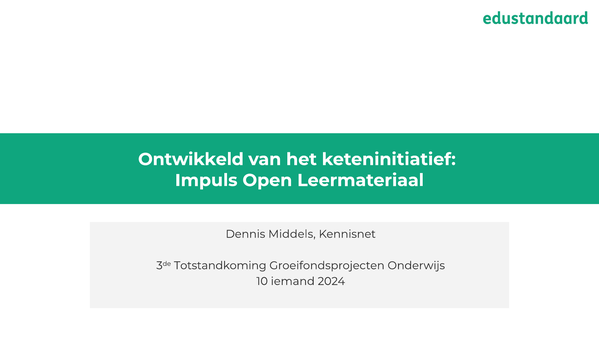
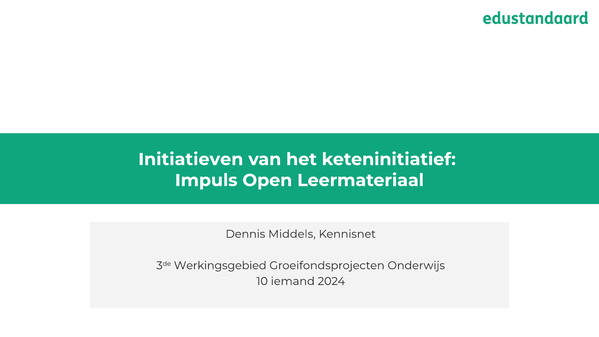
Ontwikkeld: Ontwikkeld -> Initiatieven (191, 159)
Totstandkoming: Totstandkoming -> Werkingsgebied (220, 265)
